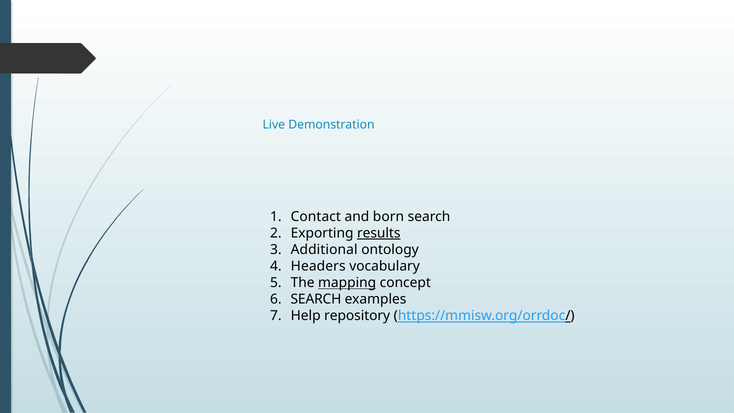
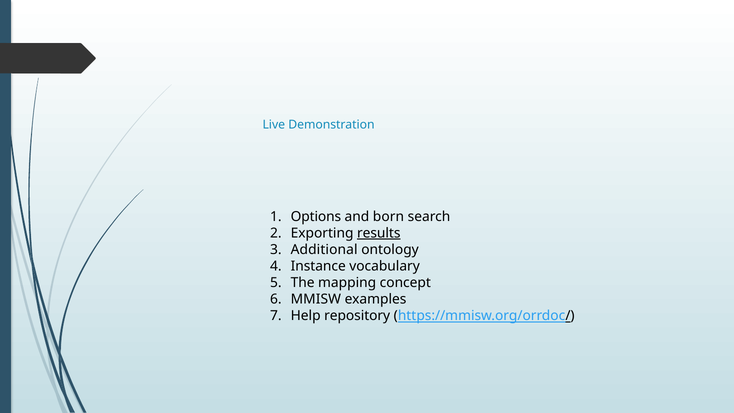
Contact: Contact -> Options (316, 217)
Headers: Headers -> Instance (318, 266)
mapping underline: present -> none (347, 283)
SEARCH: SEARCH -> MMISW (316, 299)
